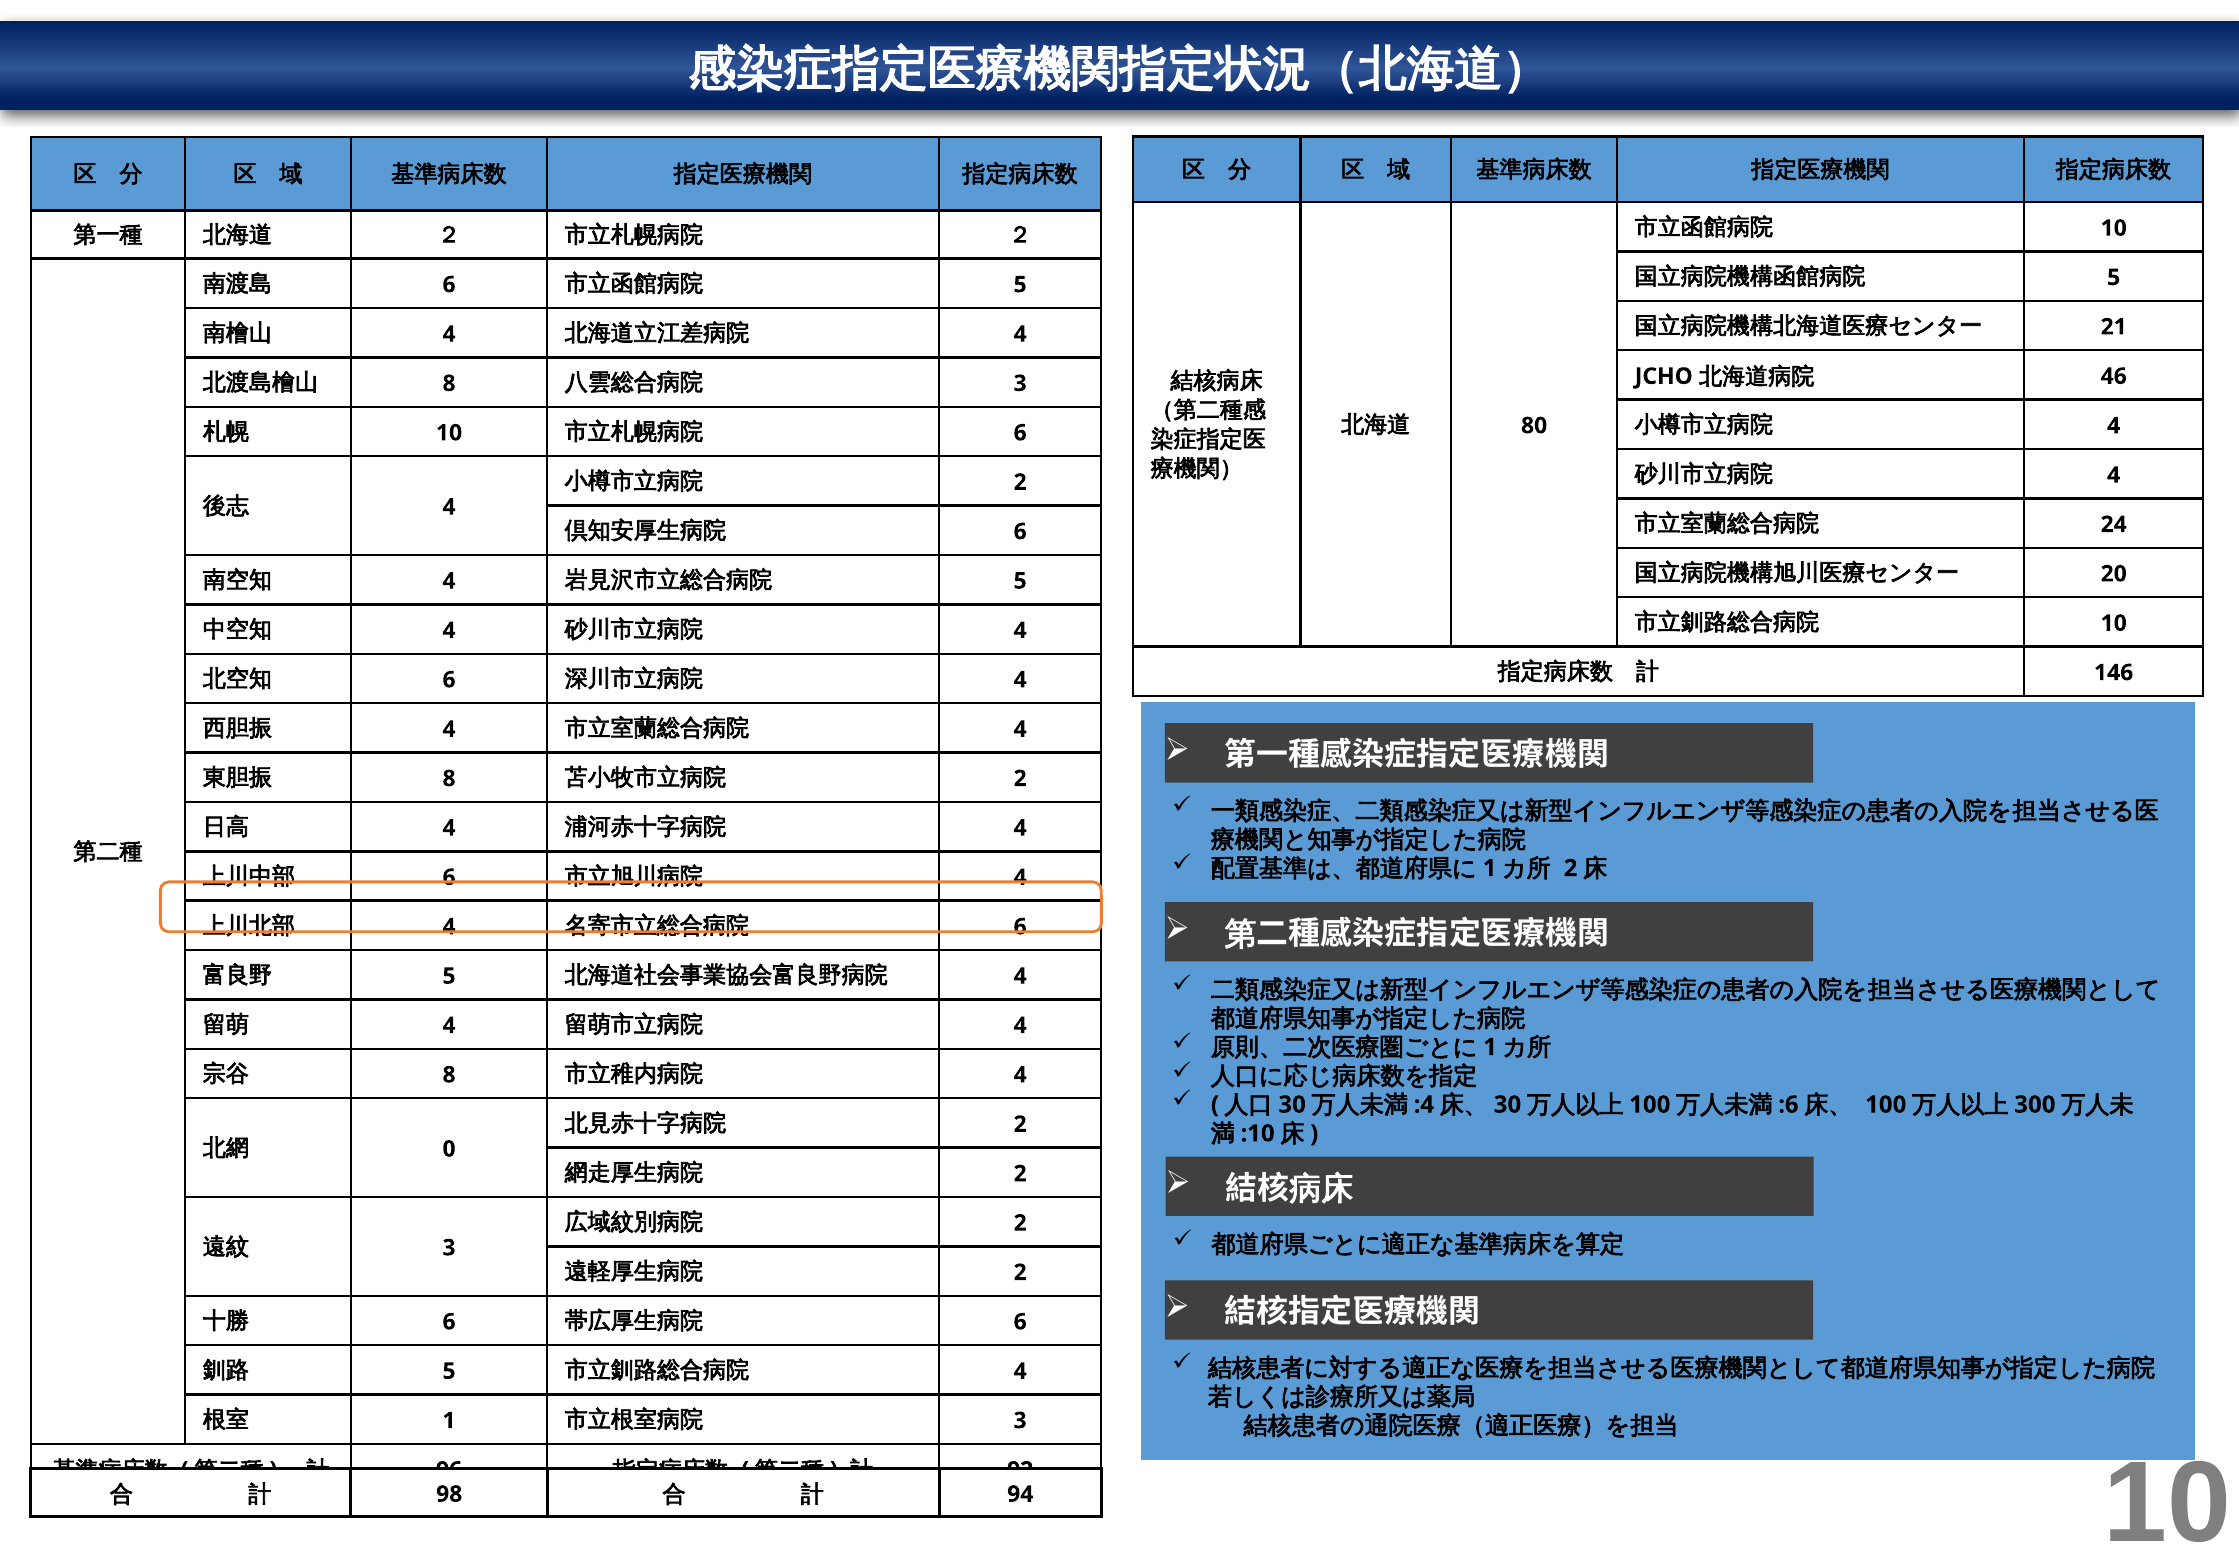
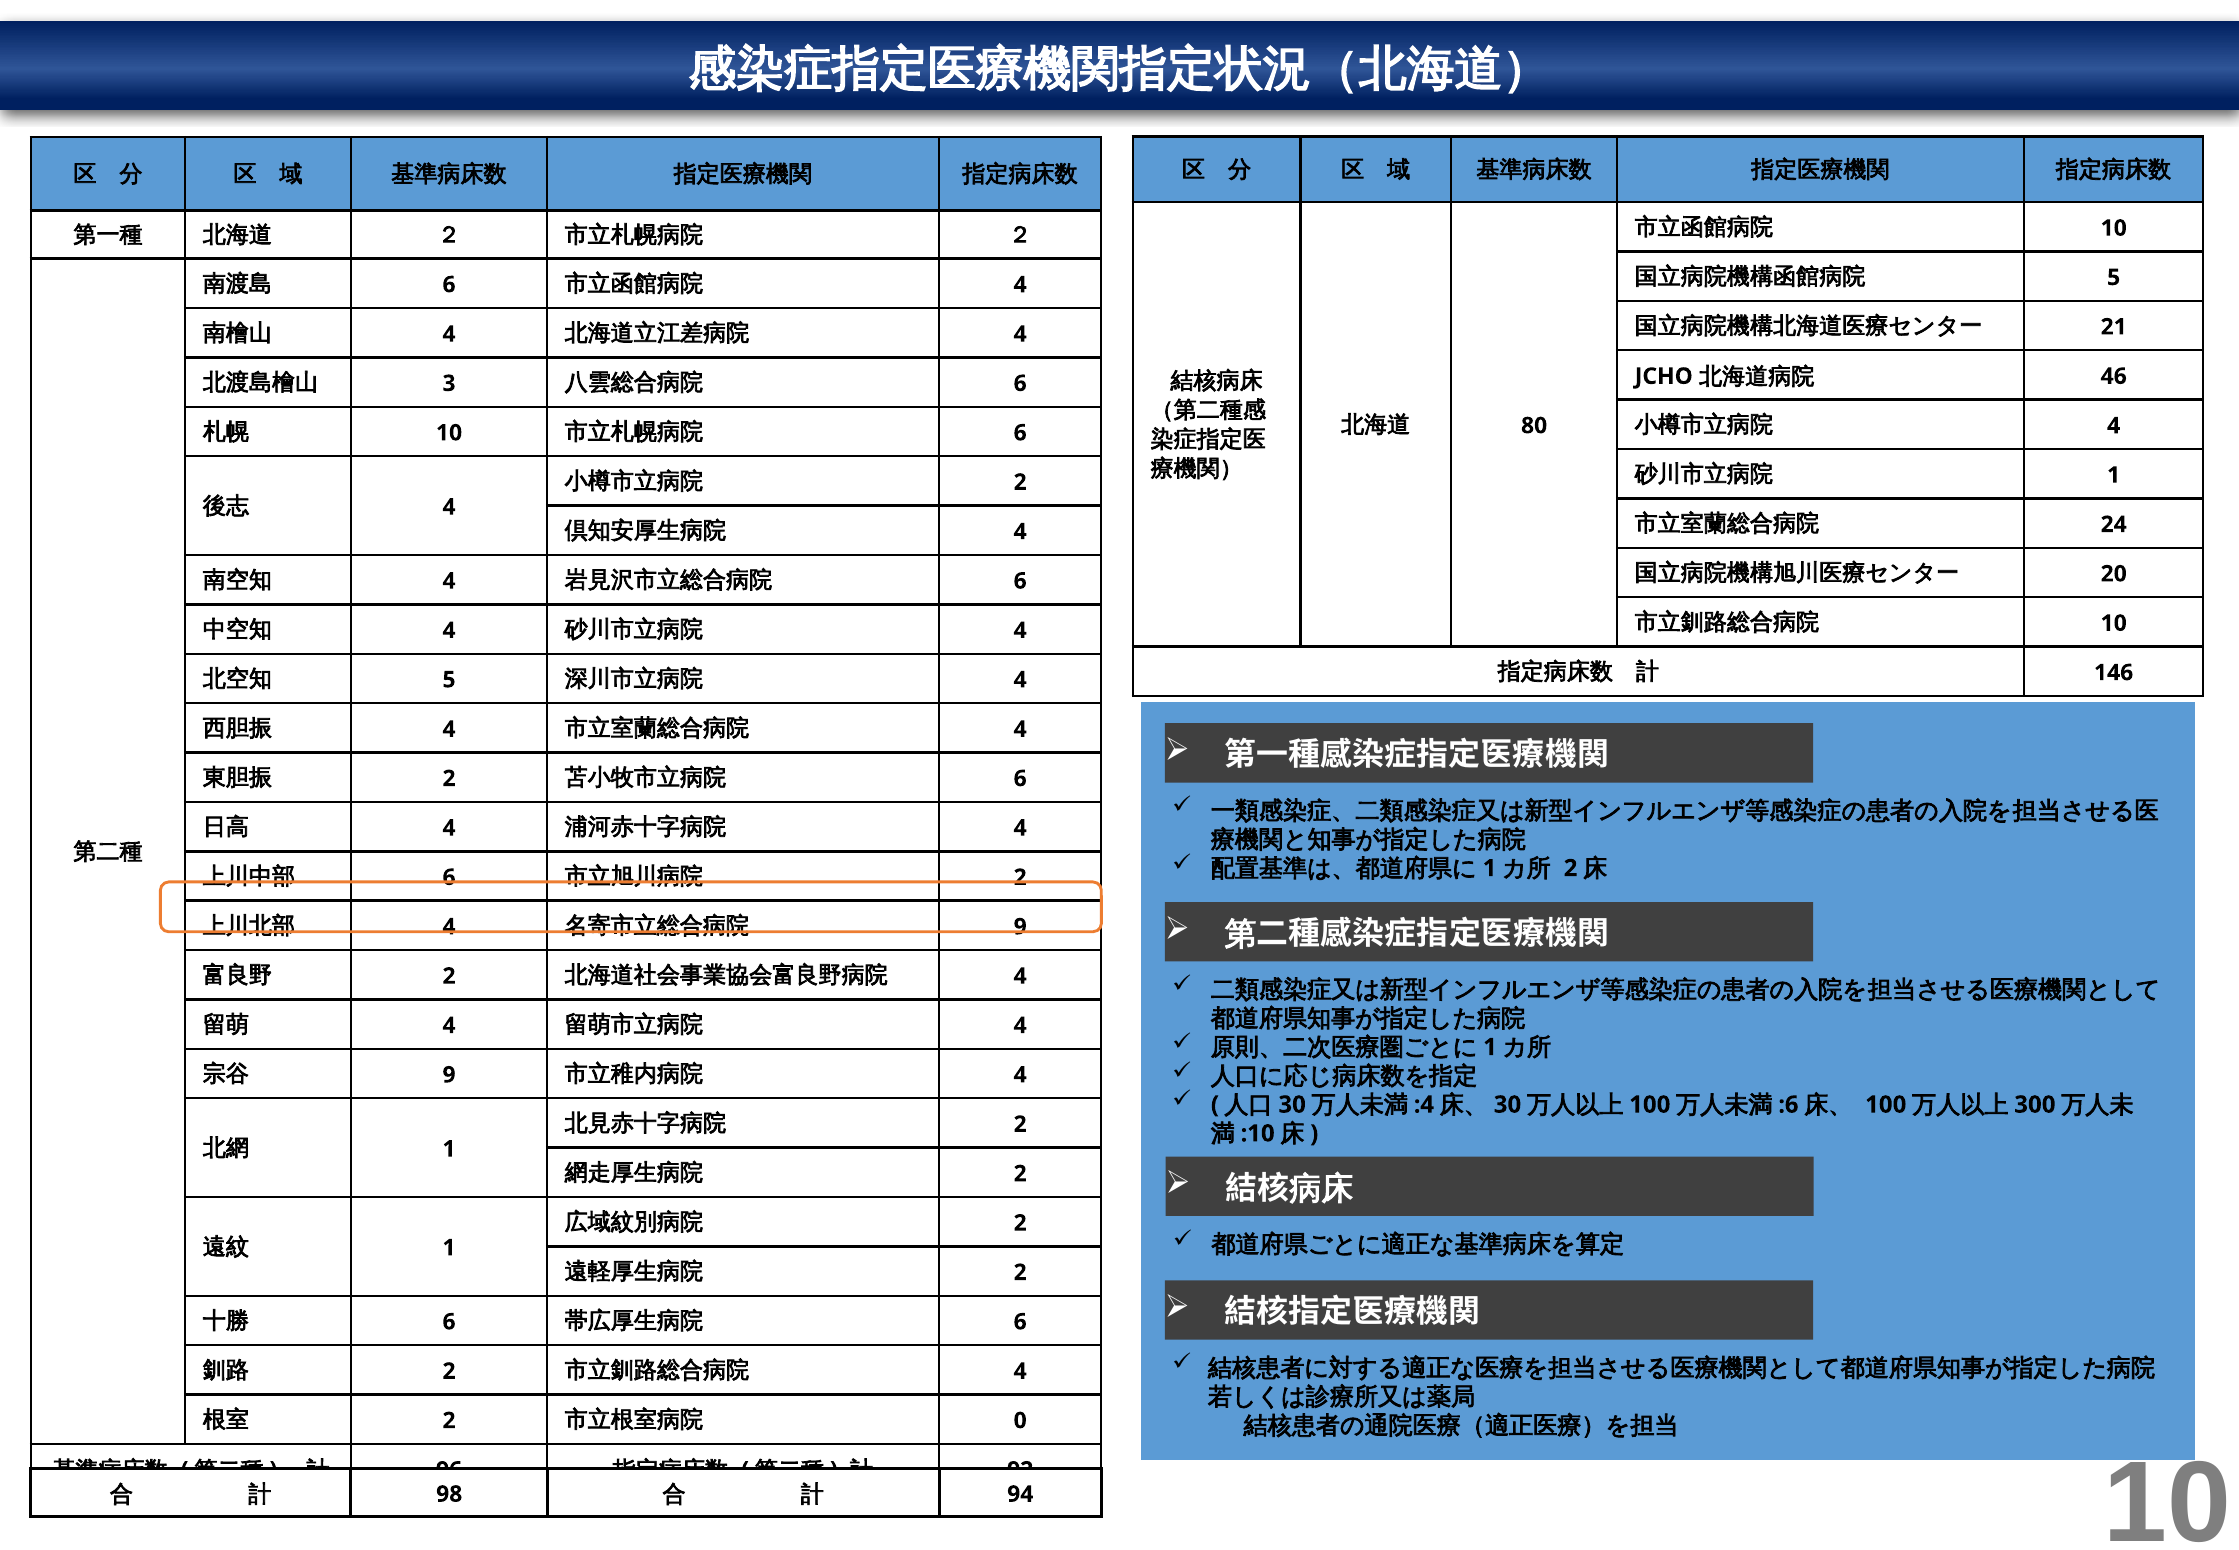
5: 5 -> 4 (1020, 285)
8: 8 -> 3 (449, 383)
3: 3 -> 6 (1020, 383)
4: 4 -> 1 (2114, 475)
6: 6 -> 4 (1020, 532)
5: 5 -> 6 (1020, 581)
6: 6 -> 5 (449, 680)
8: 8 -> 2 (449, 779)
2: 2 -> 6 (1020, 779)
4: 4 -> 2 (1020, 877)
6: 6 -> 9 (1020, 927)
5: 5 -> 2 (449, 976)
8: 8 -> 9 (449, 1075)
0: 0 -> 1 (449, 1149)
3: 3 -> 1 (449, 1248)
5: 5 -> 2 (449, 1371)
1: 1 -> 2 (449, 1421)
3: 3 -> 0 (1020, 1421)
